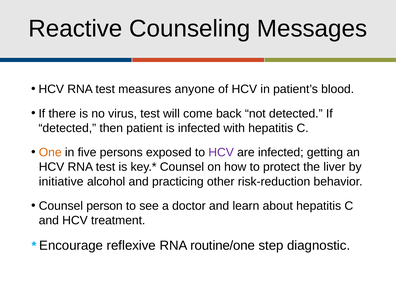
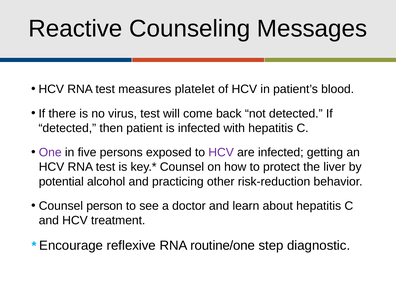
anyone: anyone -> platelet (195, 89)
One colour: orange -> purple (50, 152)
initiative: initiative -> potential (61, 182)
